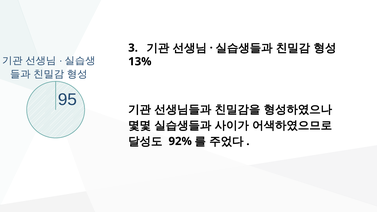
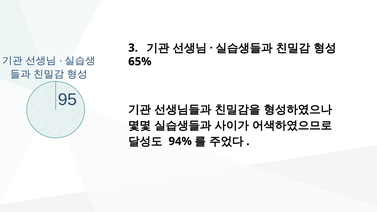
13%: 13% -> 65% (140, 62)
92%: 92% -> 94% (180, 141)
